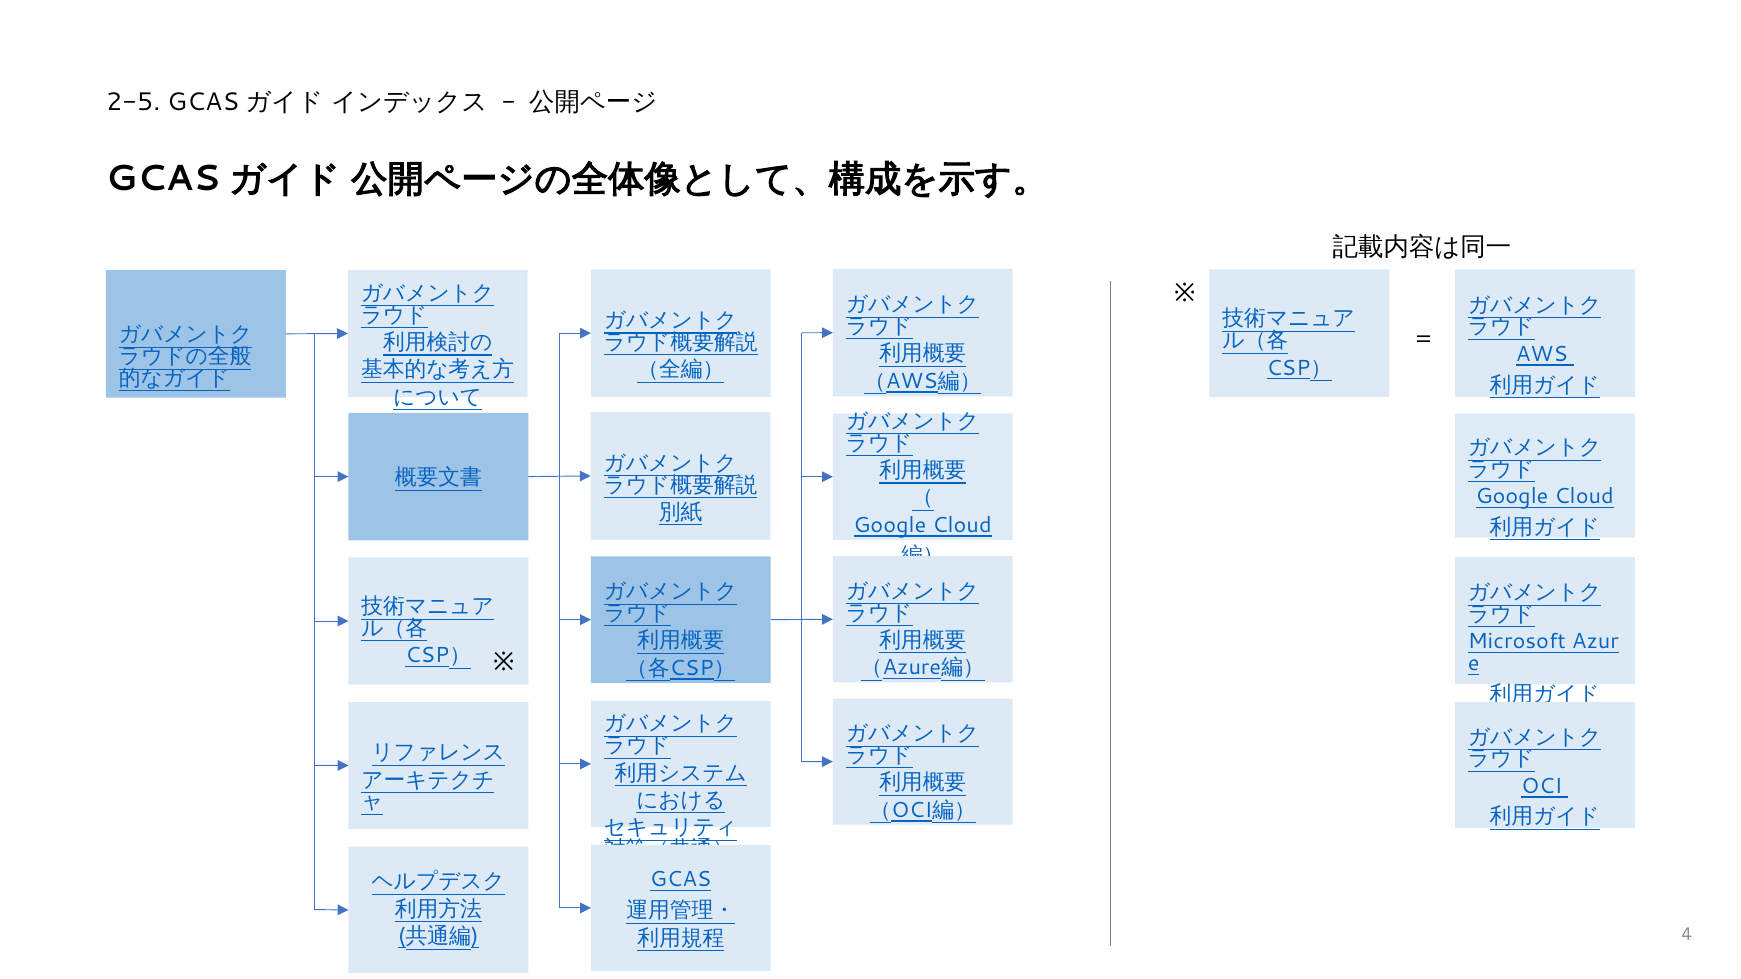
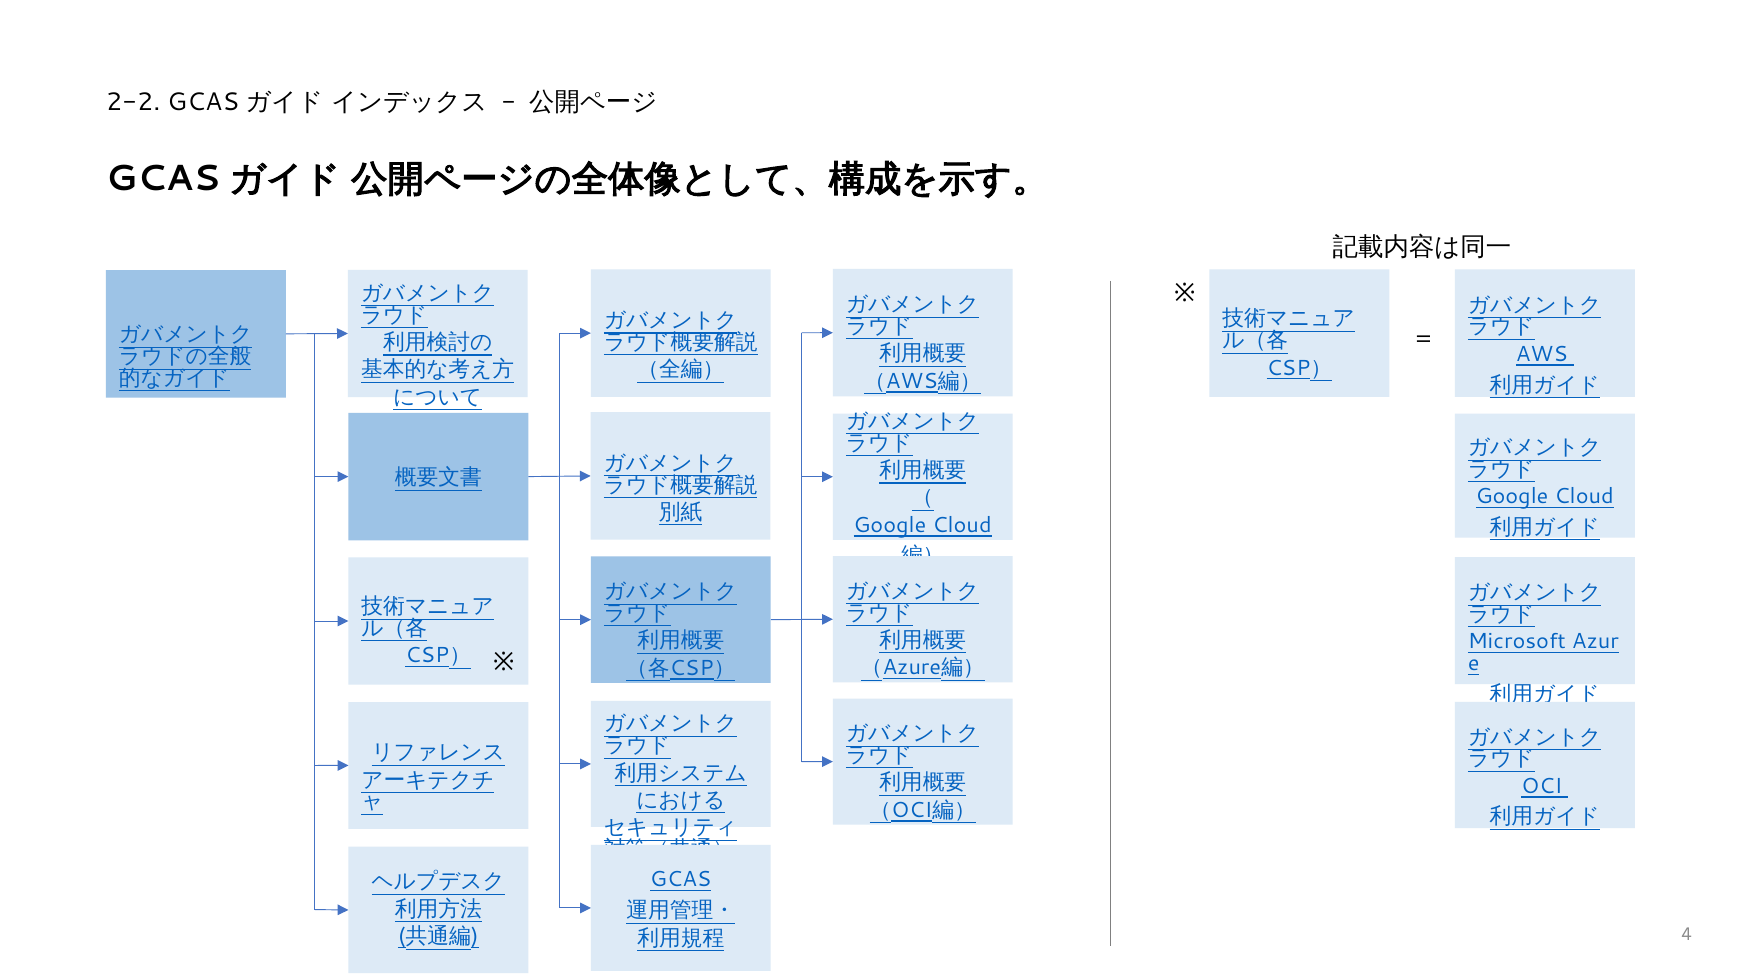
2-5: 2-5 -> 2-2 (133, 103)
